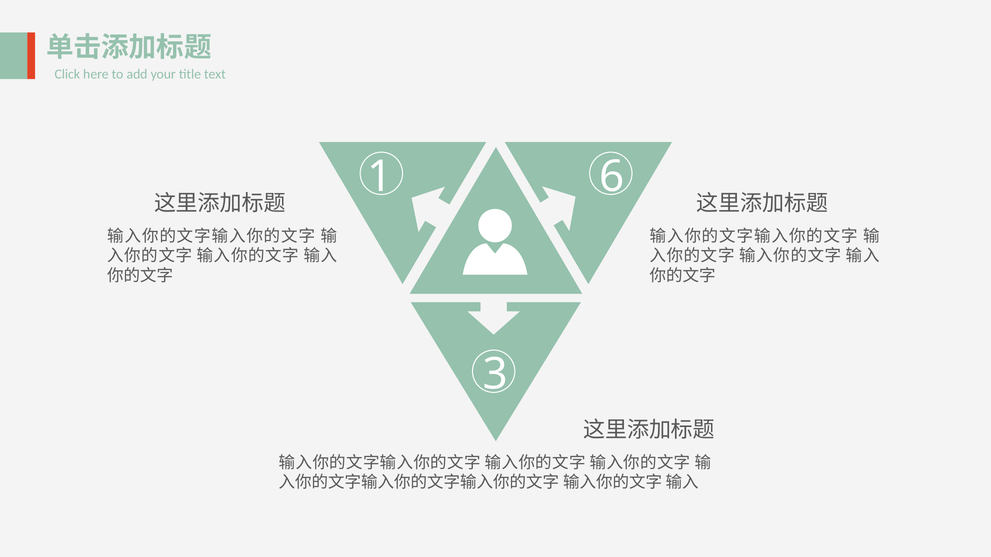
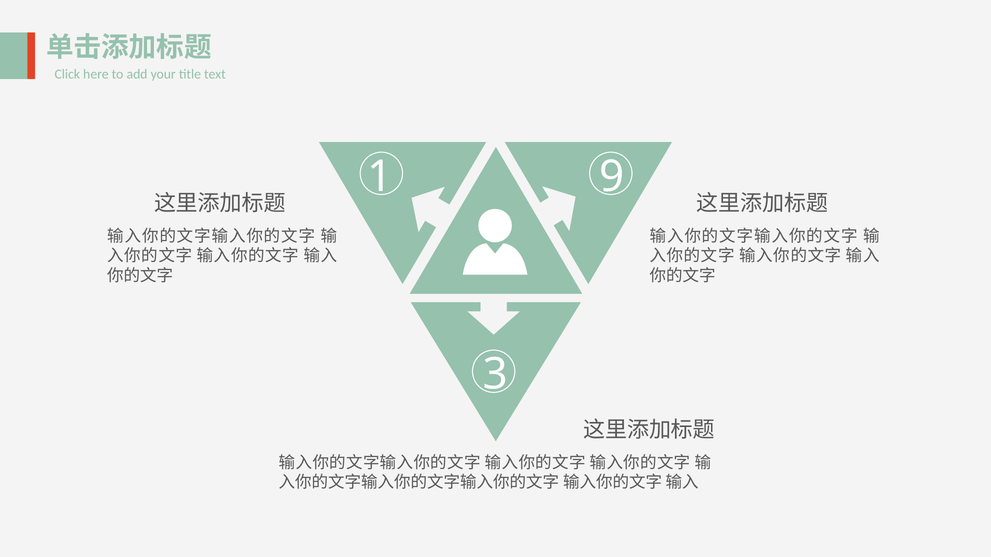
6: 6 -> 9 (612, 177)
